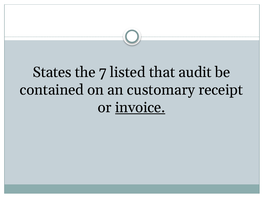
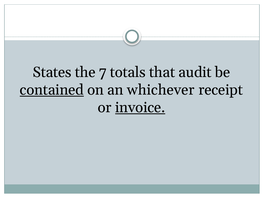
listed: listed -> totals (128, 72)
contained underline: none -> present (52, 90)
customary: customary -> whichever (161, 90)
